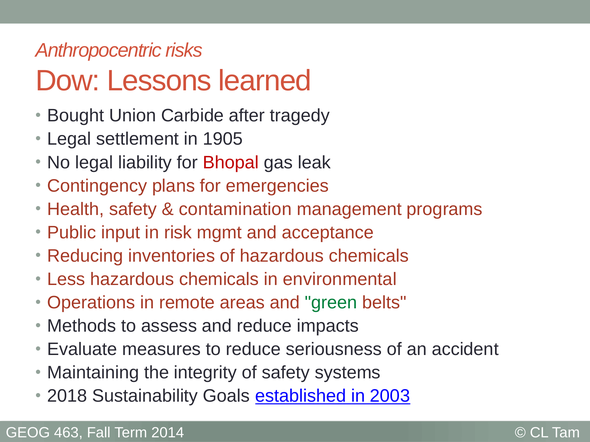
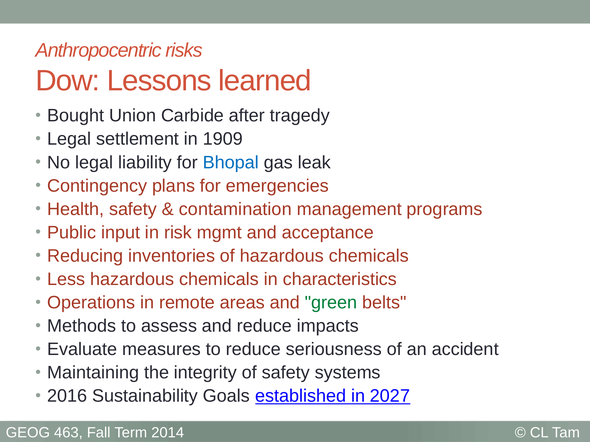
1905: 1905 -> 1909 (223, 139)
Bhopal colour: red -> blue (231, 163)
environmental: environmental -> characteristics (340, 280)
2018: 2018 -> 2016 (67, 397)
2003: 2003 -> 2027 (390, 397)
